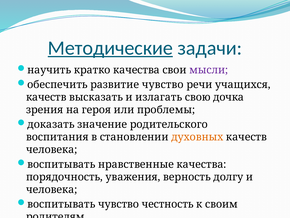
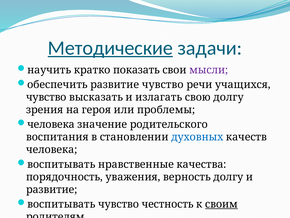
кратко качества: качества -> показать (136, 70)
качеств: качеств -> чувство (46, 97)
свою дочка: дочка -> долгу (228, 97)
доказать: доказать -> человека (51, 124)
духовных colour: orange -> blue (197, 137)
человека: человека -> развитие (52, 189)
своим underline: none -> present (221, 204)
